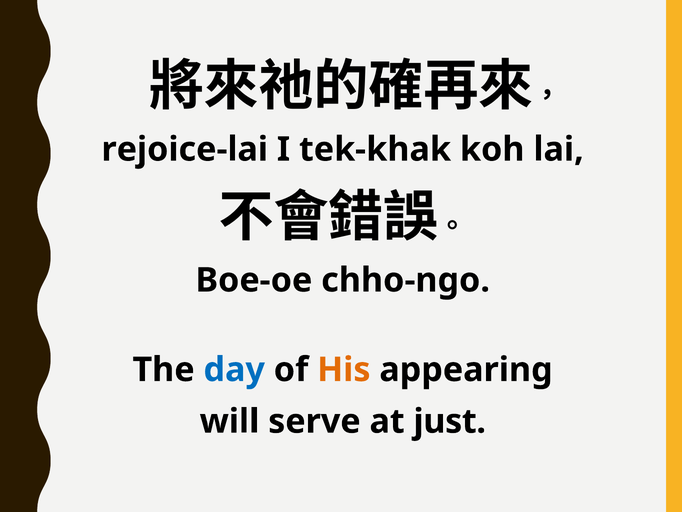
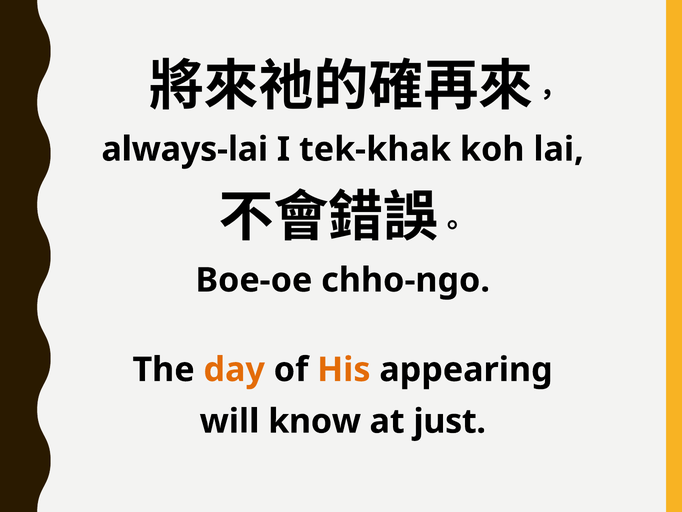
rejoice-lai: rejoice-lai -> always-lai (185, 149)
day colour: blue -> orange (234, 369)
serve: serve -> know (315, 421)
